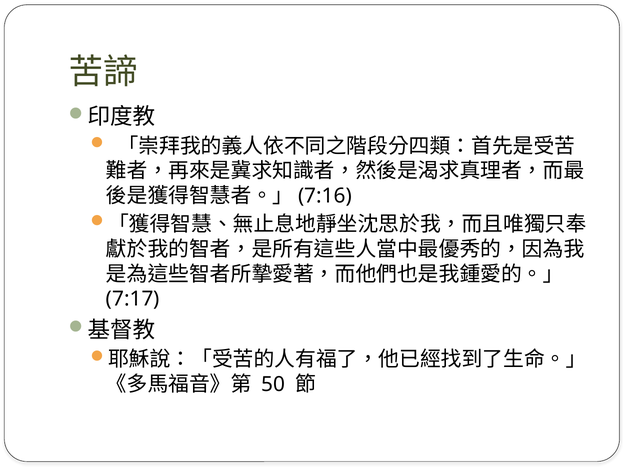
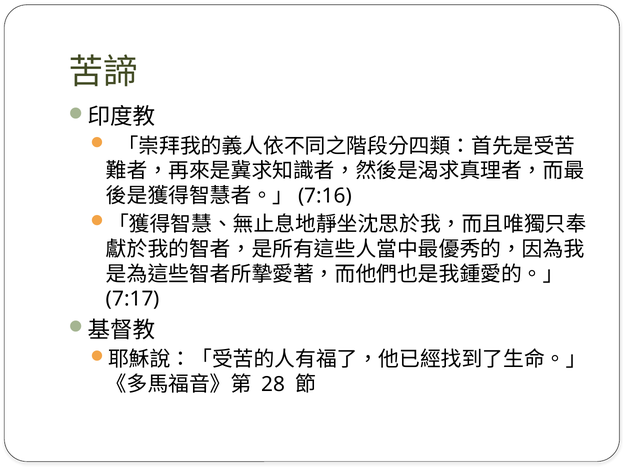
50: 50 -> 28 (273, 384)
